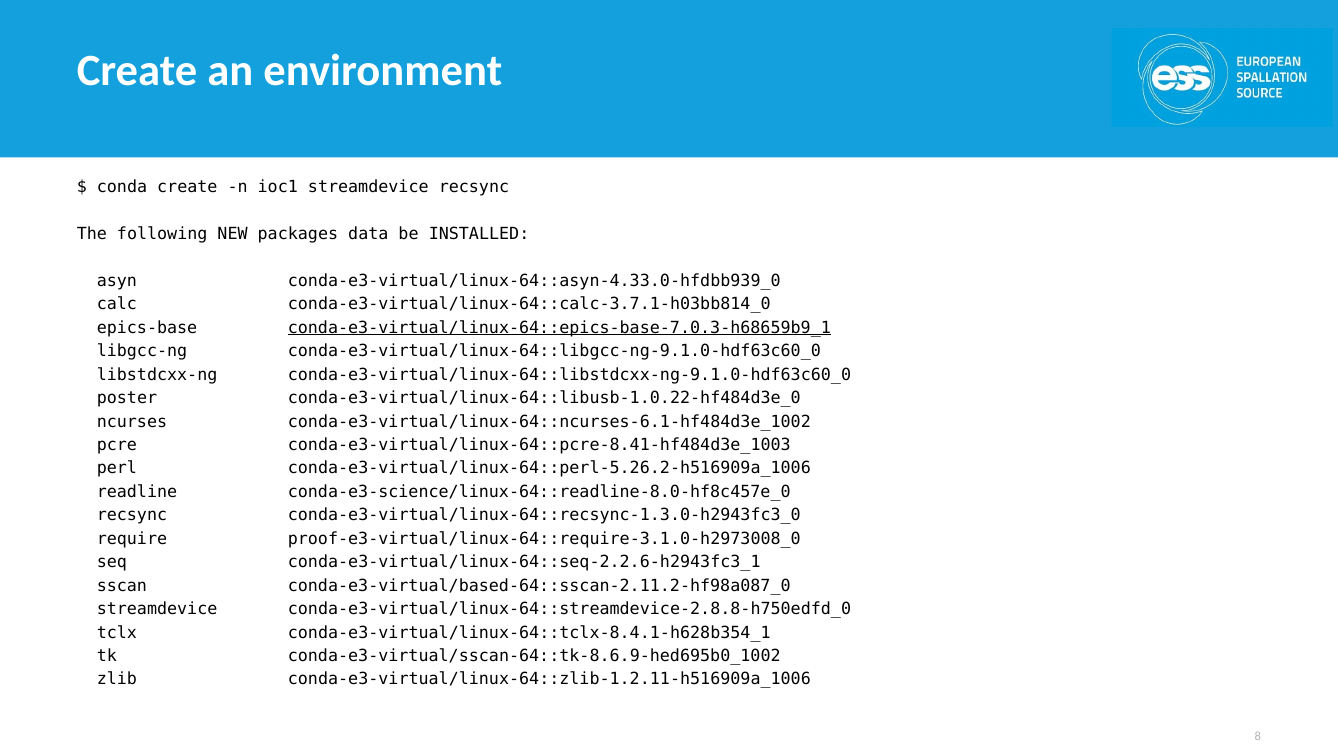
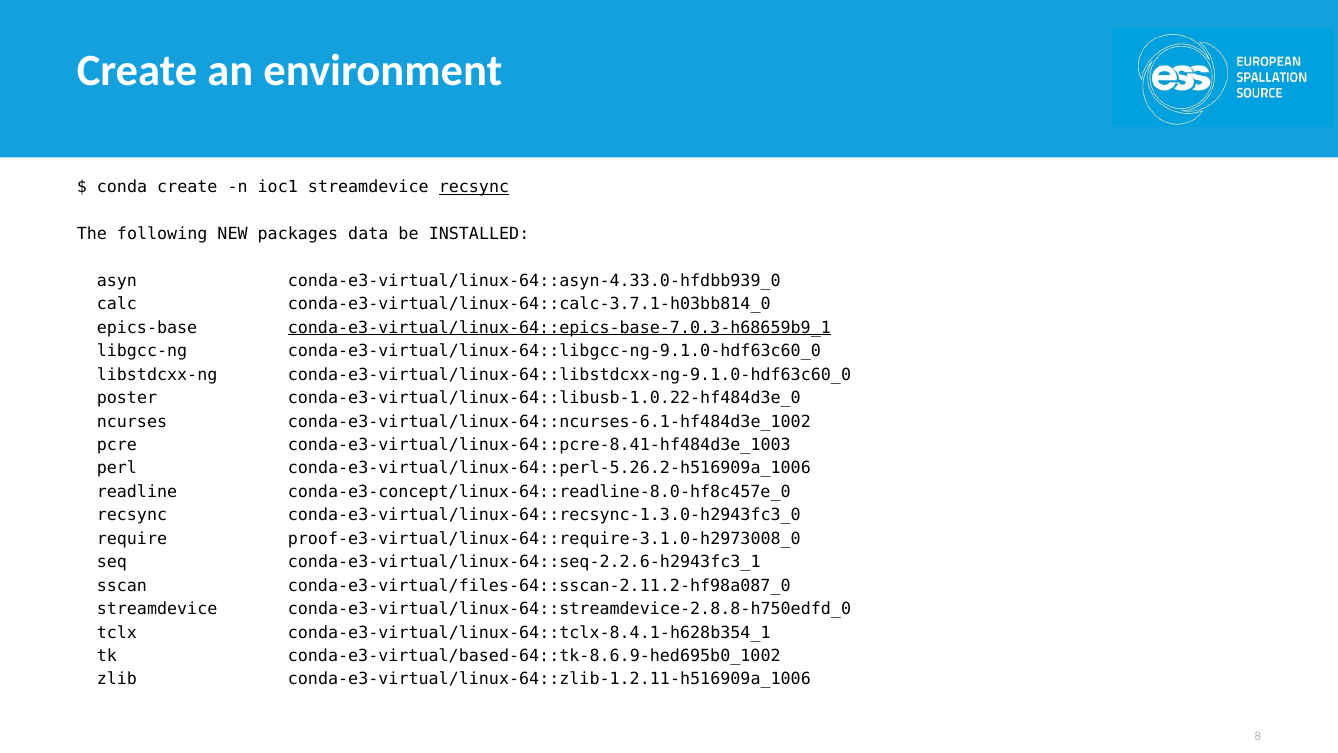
recsync underline: none -> present (474, 187)
conda-e3-science/linux-64::readline-8.0-hf8c457e_0: conda-e3-science/linux-64::readline-8.0-hf8c457e_0 -> conda-e3-concept/linux-64::readline-8.0-hf8c457e_0 (539, 492)
conda-e3-virtual/based-64::sscan-2.11.2-hf98a087_0: conda-e3-virtual/based-64::sscan-2.11.2-hf98a087_0 -> conda-e3-virtual/files-64::sscan-2.11.2-hf98a087_0 (539, 585)
conda-e3-virtual/sscan-64::tk-8.6.9-hed695b0_1002: conda-e3-virtual/sscan-64::tk-8.6.9-hed695b0_1002 -> conda-e3-virtual/based-64::tk-8.6.9-hed695b0_1002 (534, 656)
